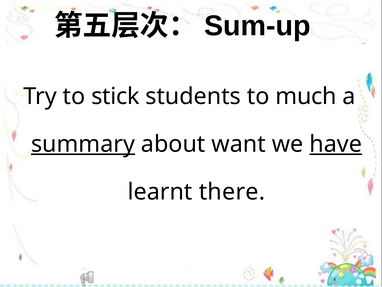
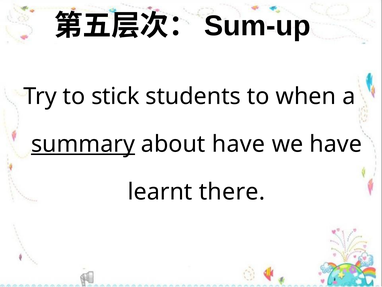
much: much -> when (306, 96)
about want: want -> have (238, 144)
have underline: present -> none (336, 144)
